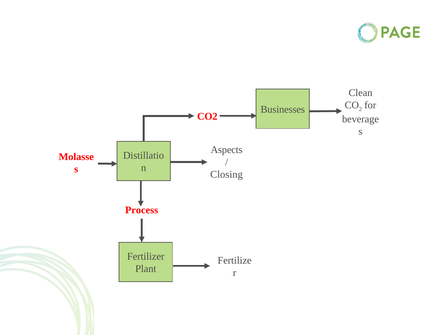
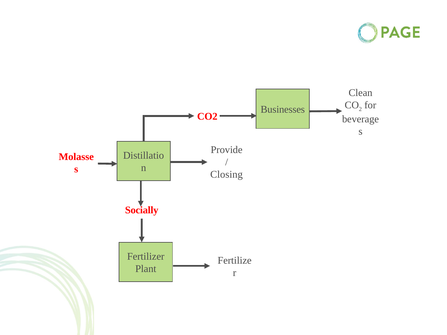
Aspects: Aspects -> Provide (227, 150)
Process: Process -> Socially (142, 210)
